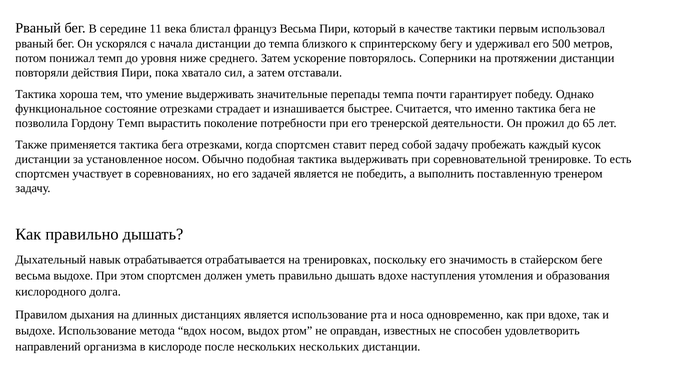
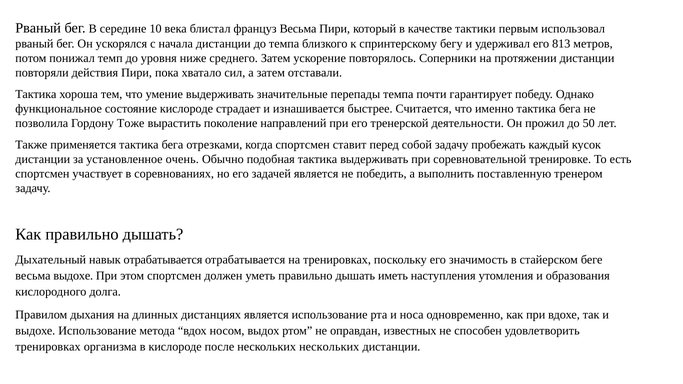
11: 11 -> 10 (156, 29)
500: 500 -> 813 (561, 44)
состояние отрезками: отрезками -> кислороде (186, 109)
Гордону Темп: Темп -> Тоже (131, 123)
потребности: потребности -> направлений (293, 123)
65: 65 -> 50 (589, 123)
установленное носом: носом -> очень (182, 159)
дышать вдохе: вдохе -> иметь (393, 276)
направлений: направлений -> тренировках (48, 347)
